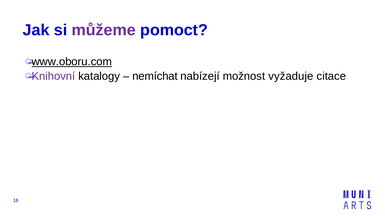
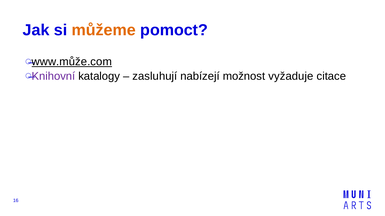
můžeme colour: purple -> orange (104, 30)
www.oboru.com: www.oboru.com -> www.může.com (72, 62)
nemíchat: nemíchat -> zasluhují (155, 76)
